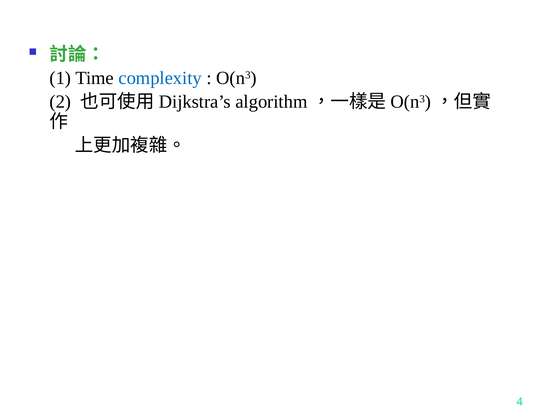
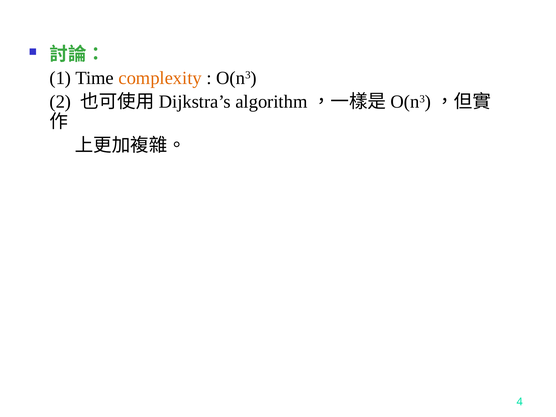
complexity colour: blue -> orange (160, 78)
